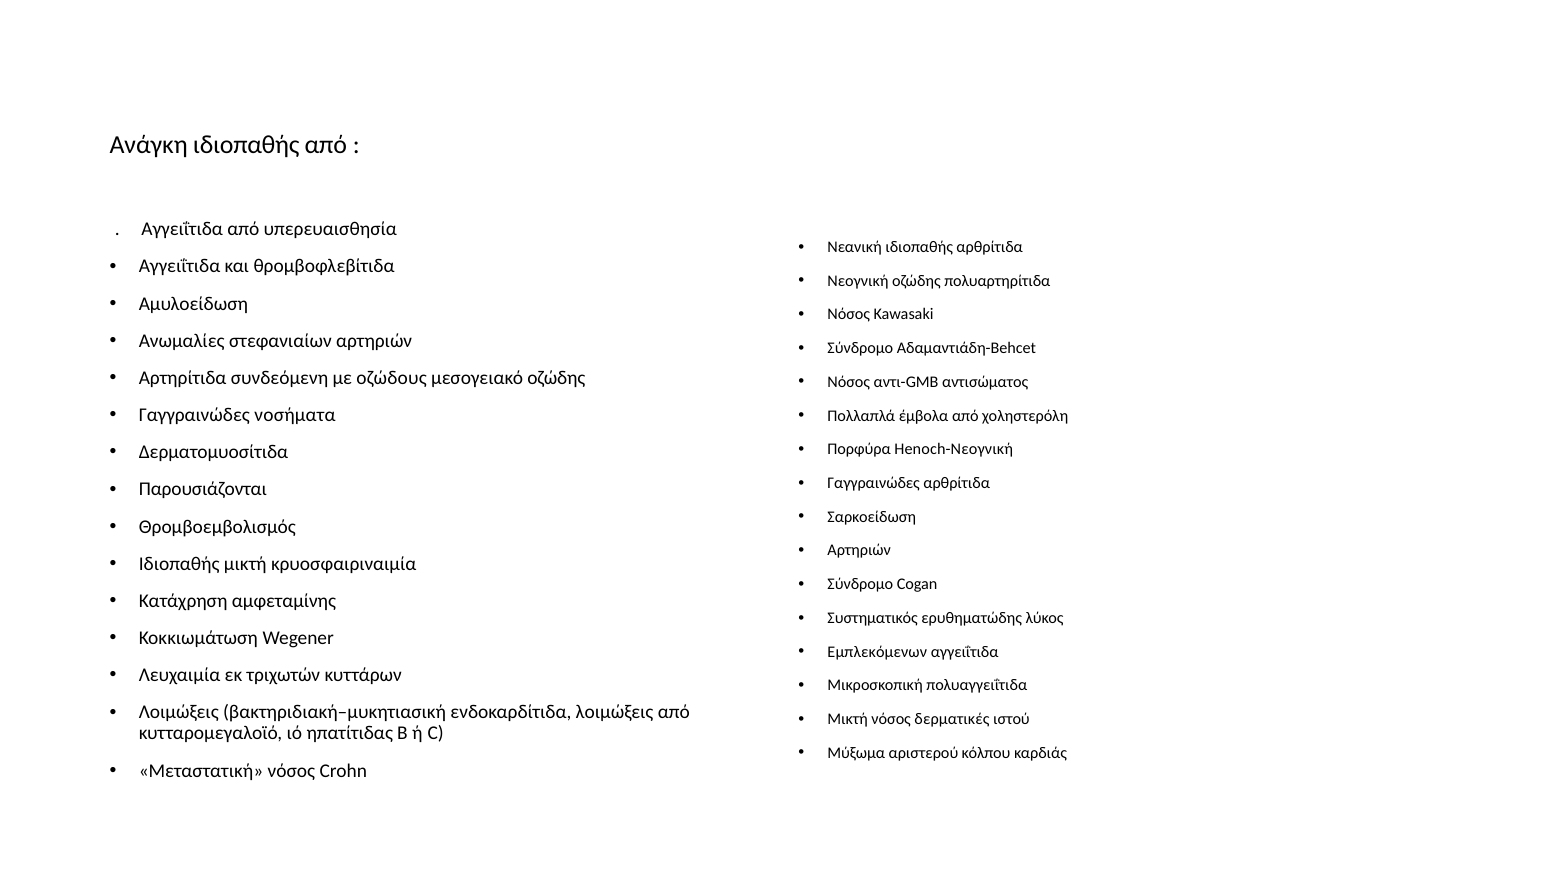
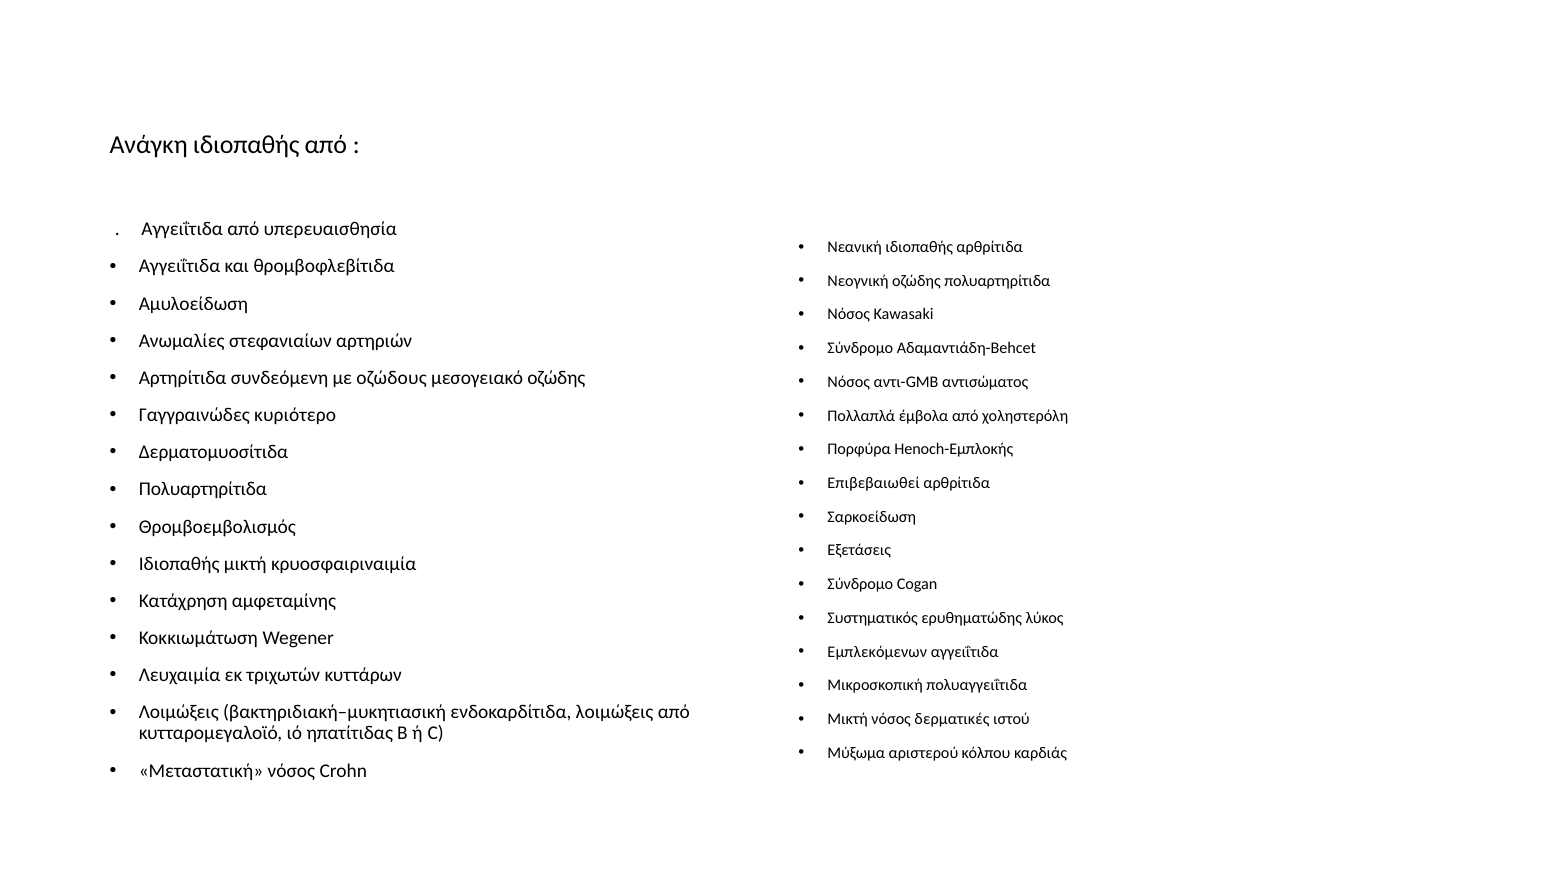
νοσήματα: νοσήματα -> κυριότερο (295, 415)
Henoch-Νεογνική: Henoch-Νεογνική -> Henoch-Εμπλοκής (954, 450)
Γαγγραινώδες: Γαγγραινώδες -> Επιβεβαιωθεί (874, 483)
Παρουσιάζονται: Παρουσιάζονται -> Πολυαρτηρίτιδα (203, 490)
Αρτηριών: Αρτηριών -> Εξετάσεις (859, 551)
